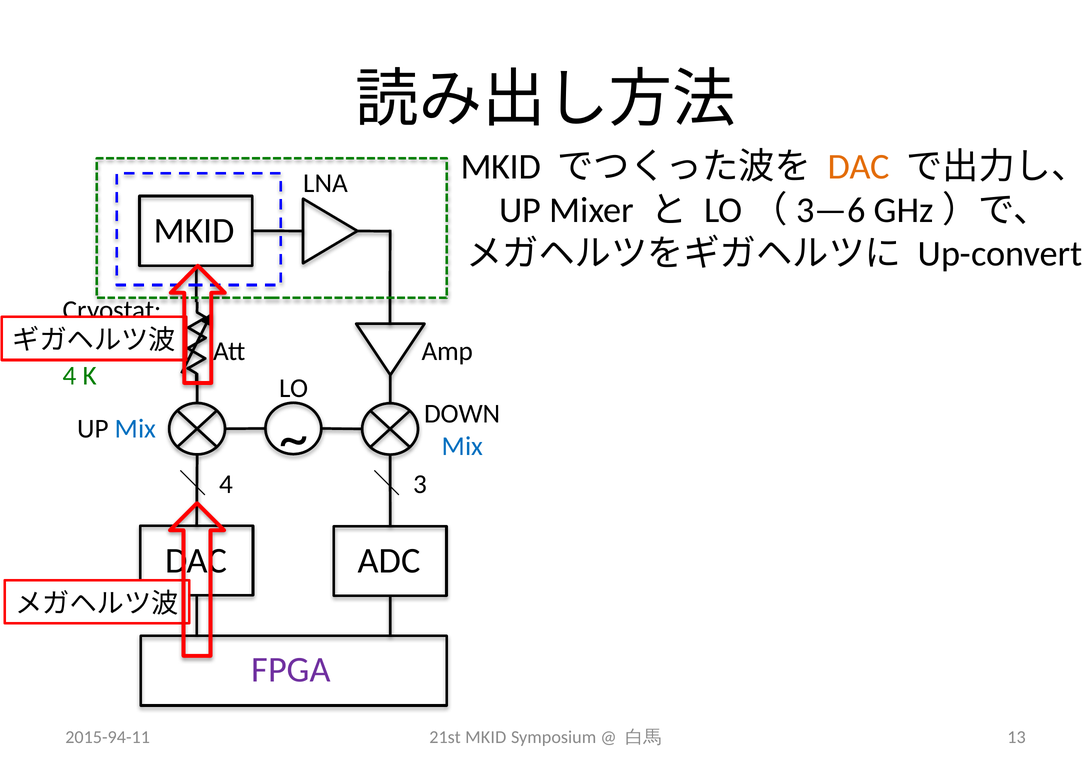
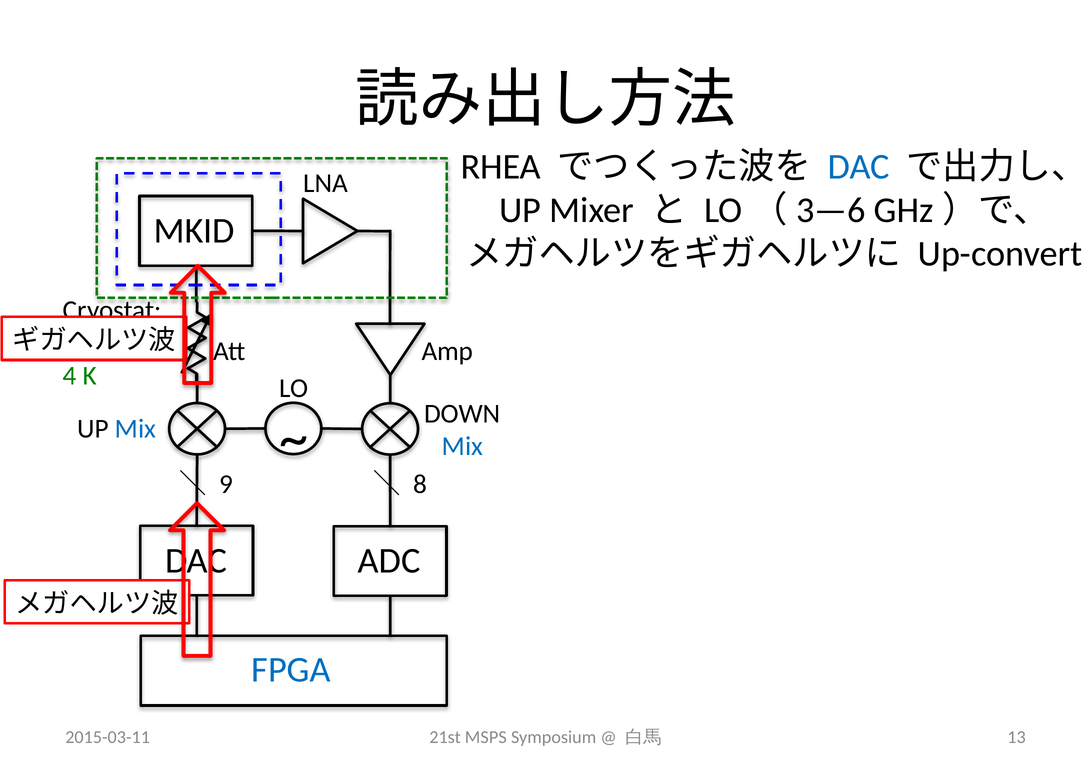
MKID: MKID -> RHEA (501, 167)
DAC colour: orange -> blue (859, 167)
4: 4 -> 9 (226, 484)
3: 3 -> 8 (420, 484)
FPGA colour: purple -> blue (291, 670)
2015-94-11: 2015-94-11 -> 2015-03-11 (108, 737)
21st MKID: MKID -> MSPS (486, 737)
